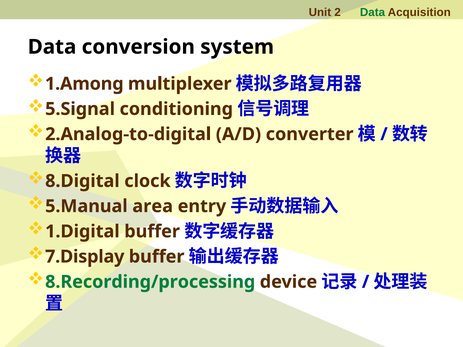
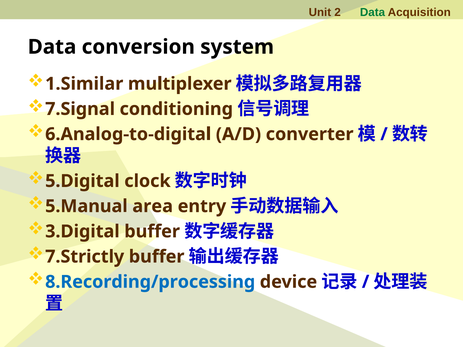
1.Among: 1.Among -> 1.Similar (84, 84)
5.Signal: 5.Signal -> 7.Signal (80, 109)
2.Analog-to-digital: 2.Analog-to-digital -> 6.Analog-to-digital (128, 134)
8.Digital: 8.Digital -> 5.Digital (82, 181)
1.Digital: 1.Digital -> 3.Digital (82, 232)
7.Display: 7.Display -> 7.Strictly (85, 257)
8.Recording/processing colour: green -> blue (150, 282)
